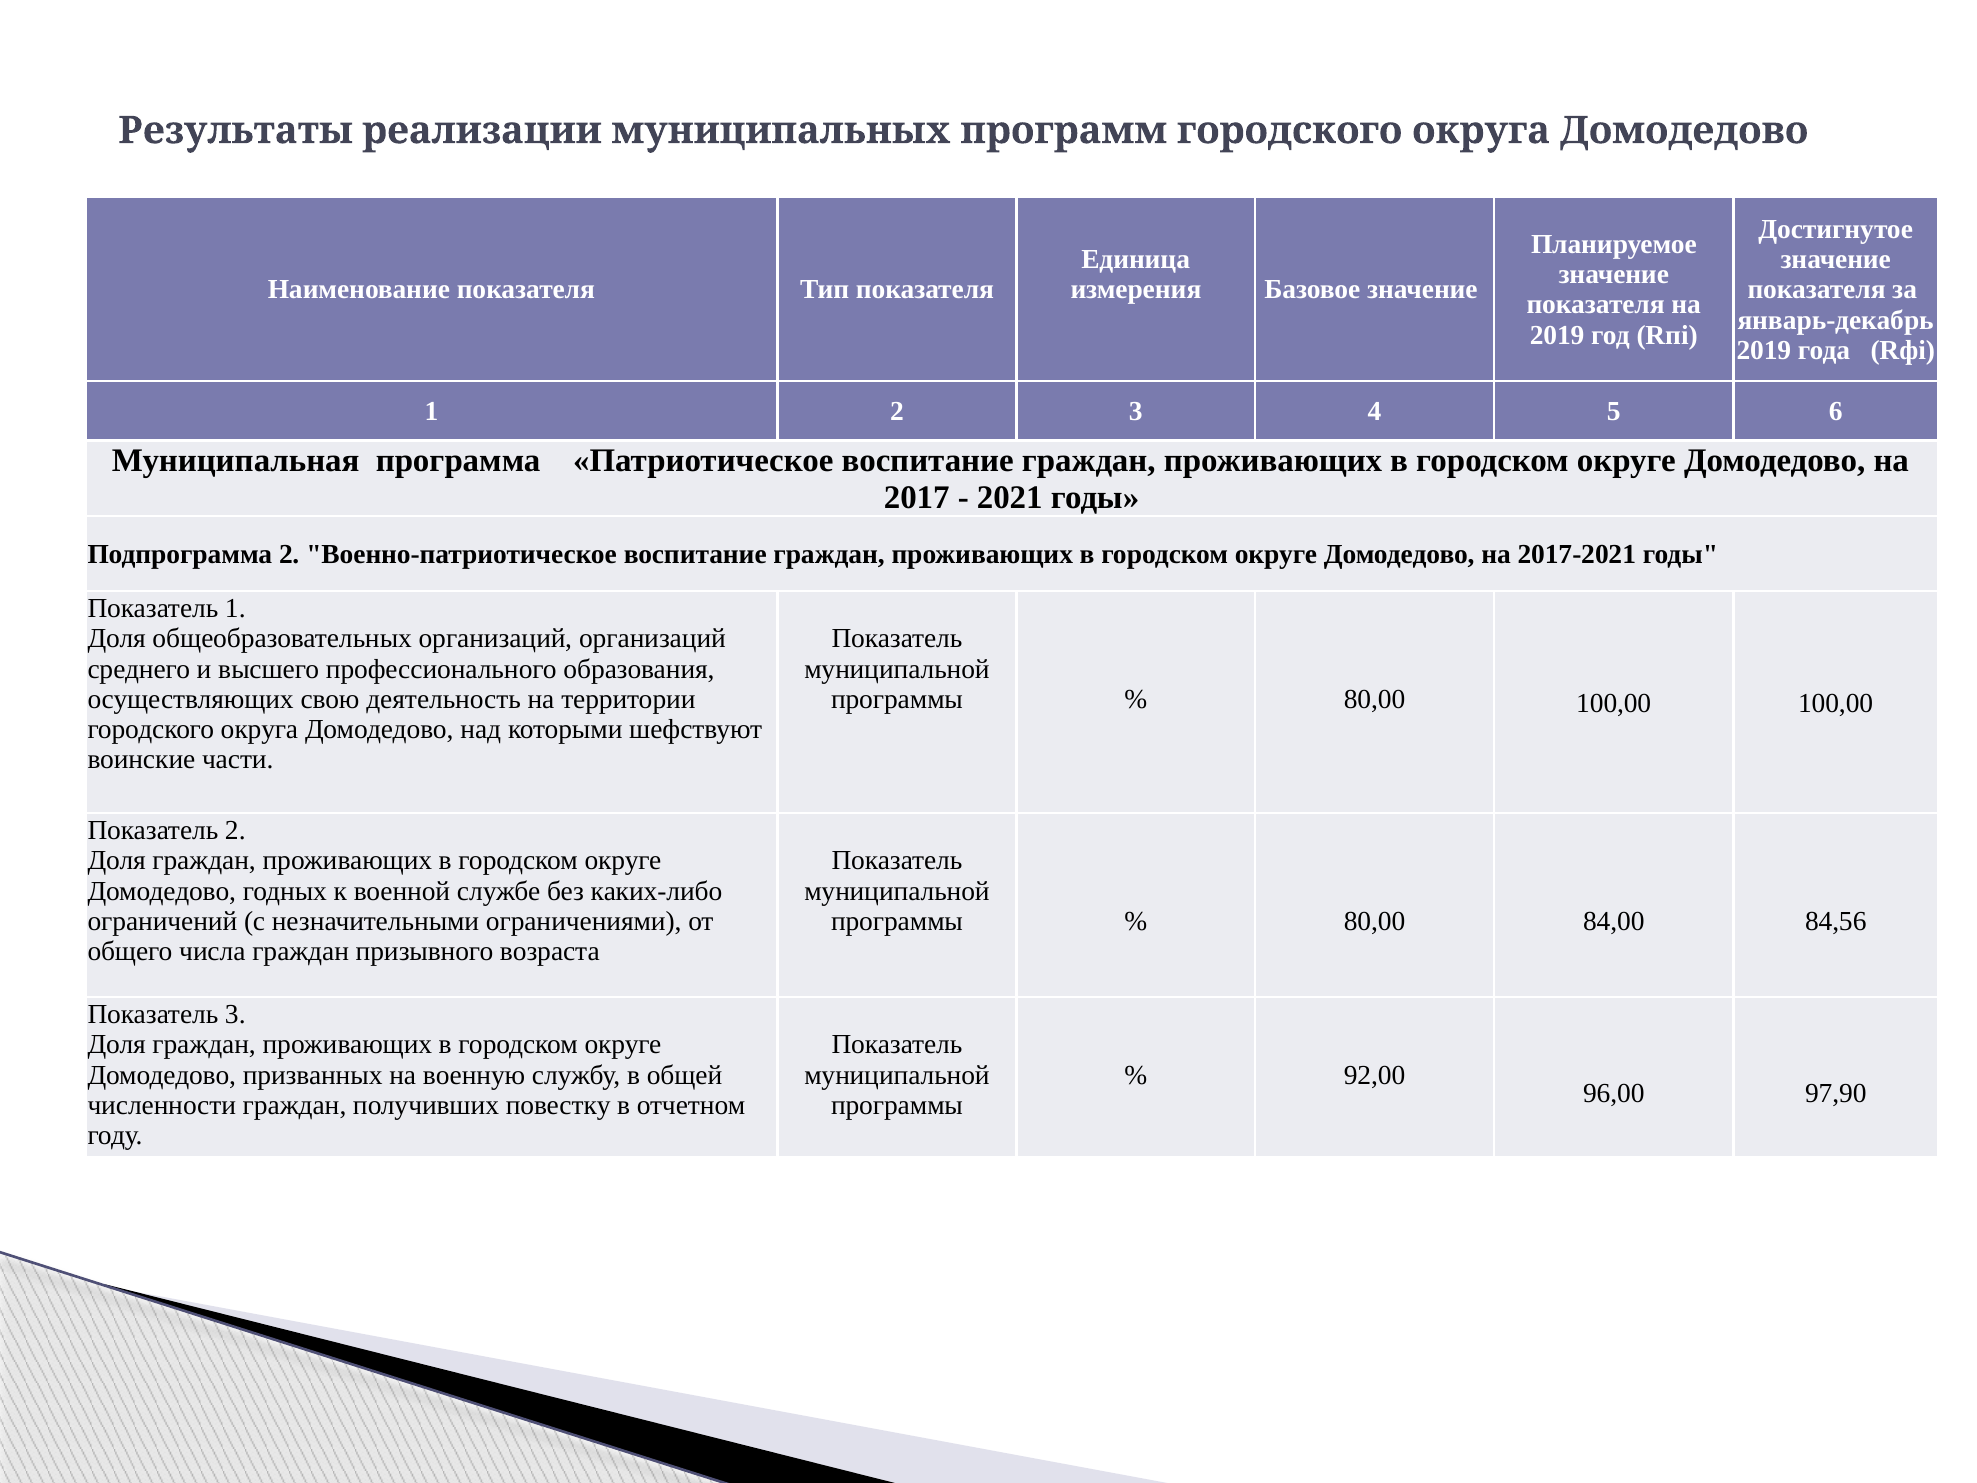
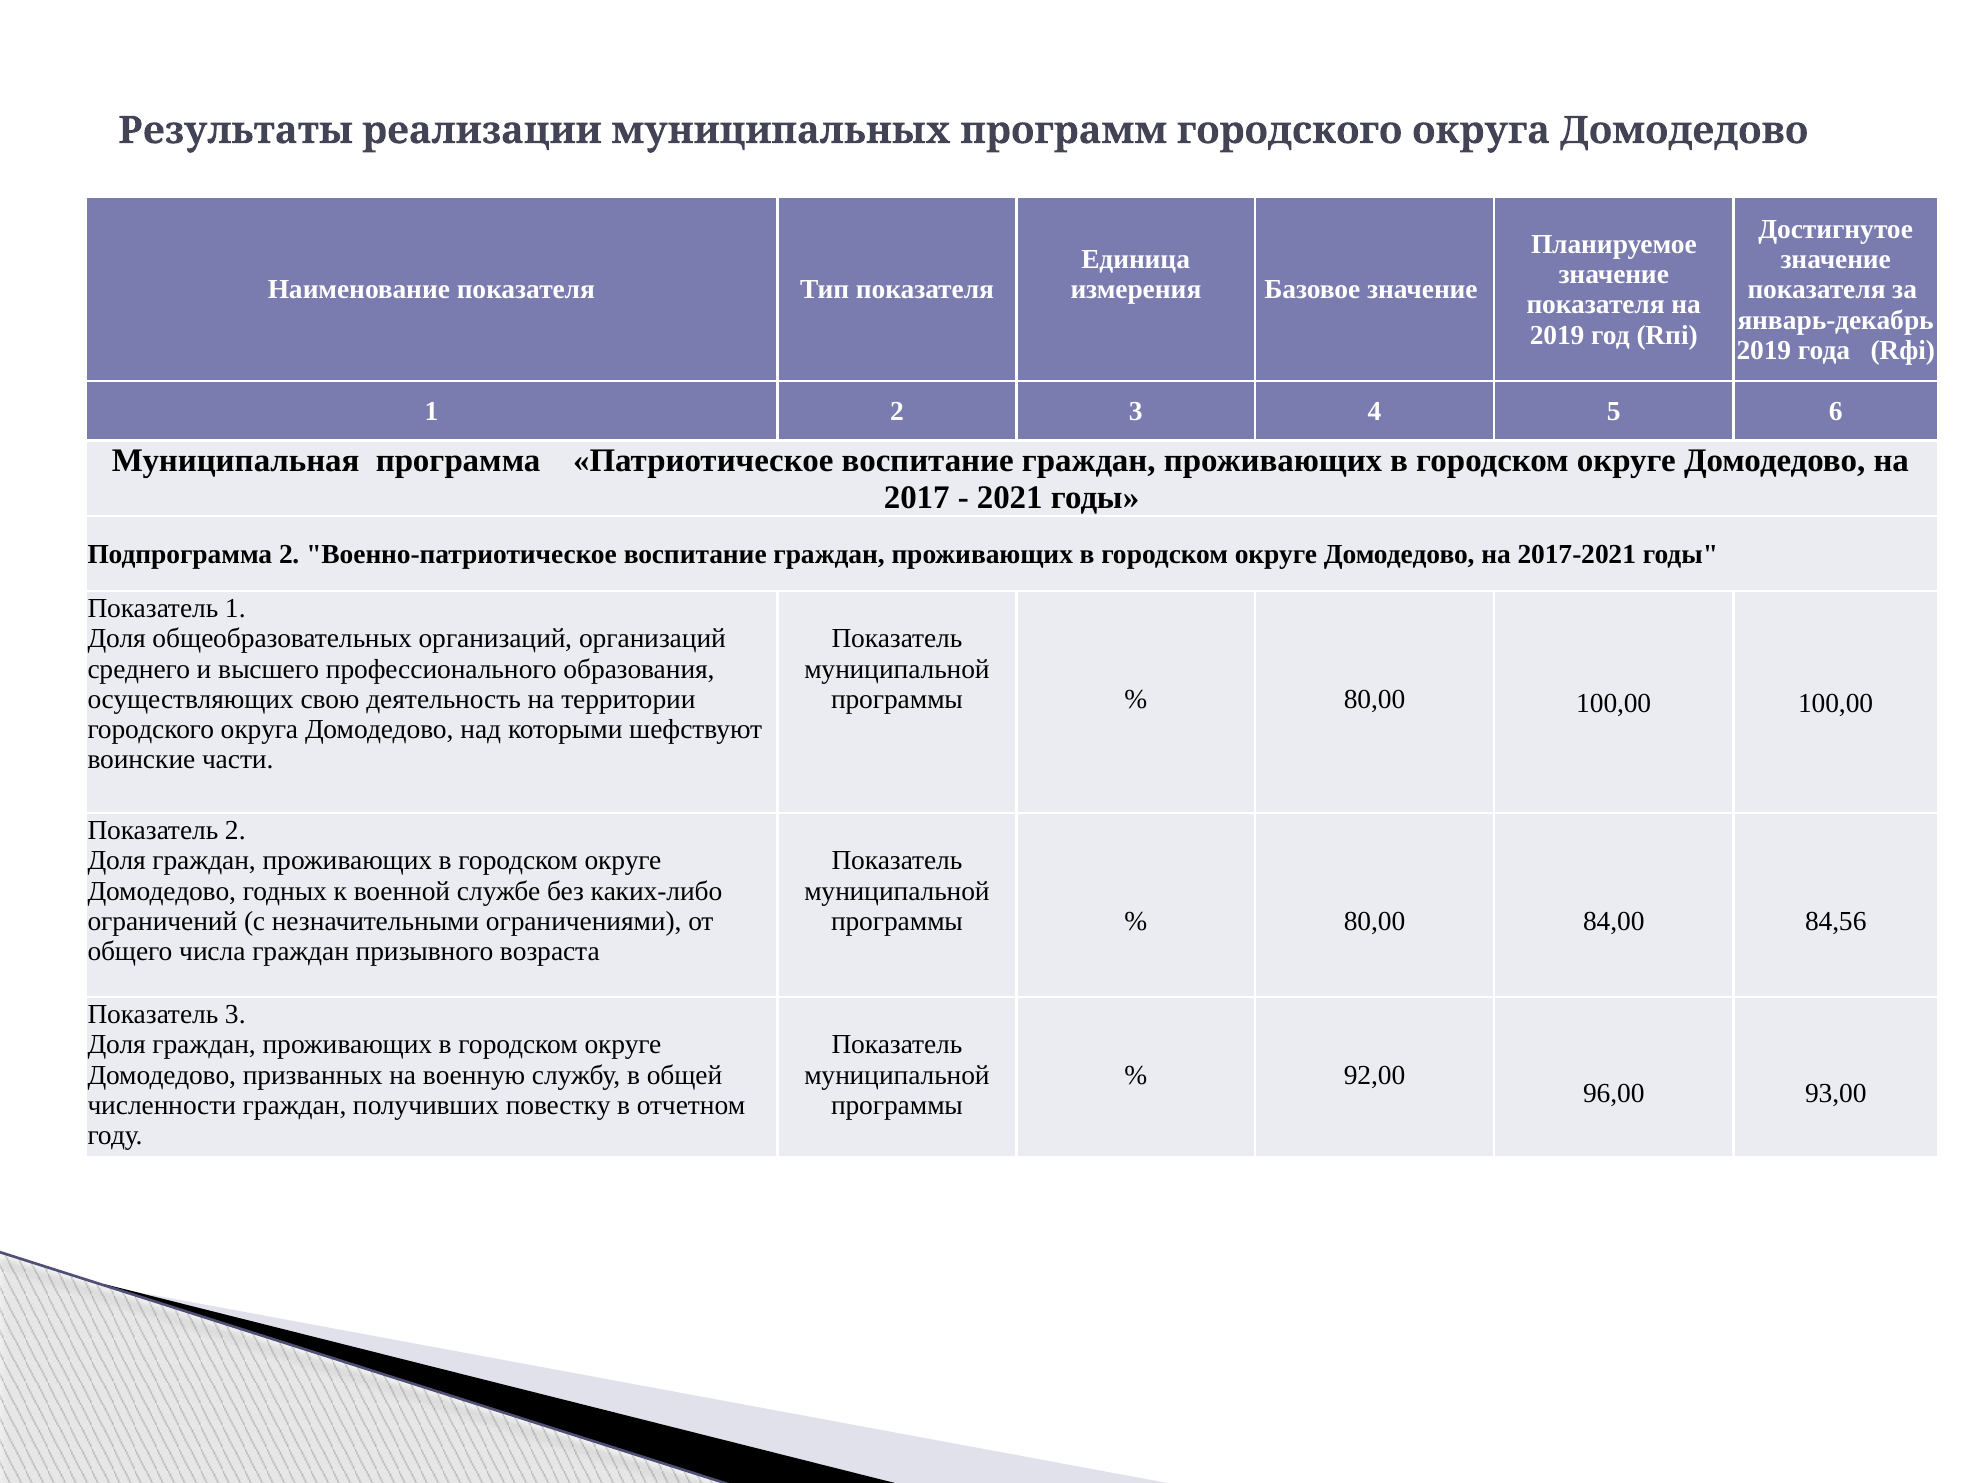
97,90: 97,90 -> 93,00 (1836, 1093)
